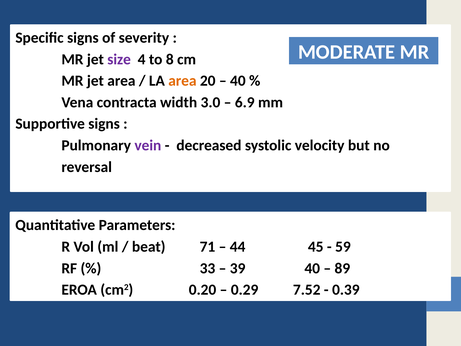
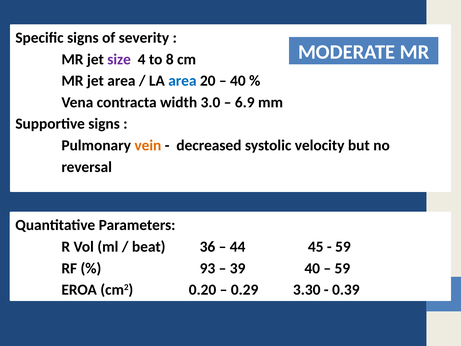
area colour: orange -> blue (182, 81)
vein colour: purple -> orange (148, 145)
71: 71 -> 36 (207, 247)
33: 33 -> 93 (207, 268)
89: 89 -> 59 (342, 268)
7.52: 7.52 -> 3.30 (307, 290)
